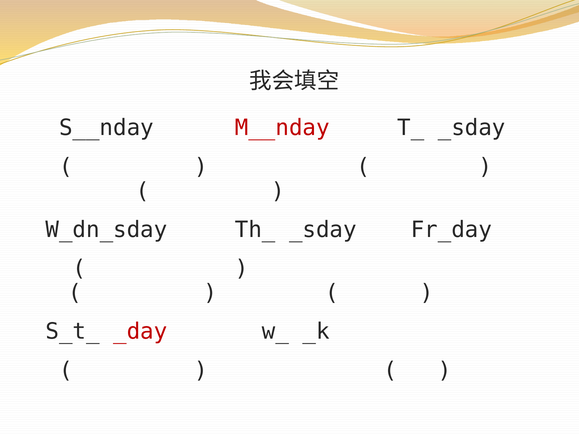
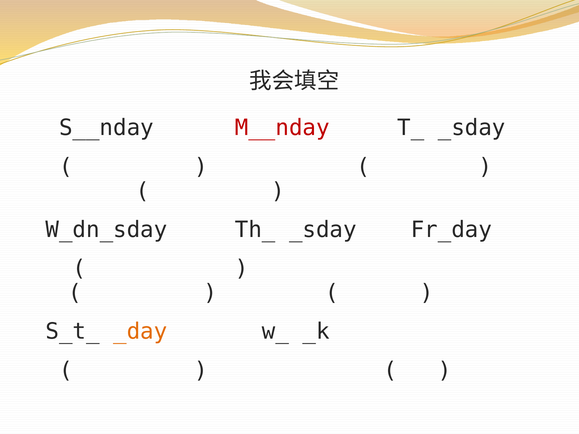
_day colour: red -> orange (140, 332)
